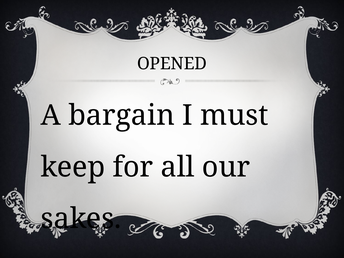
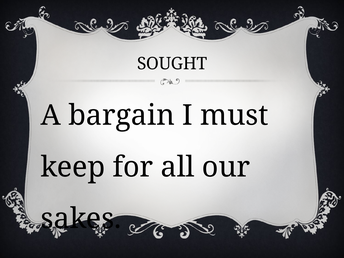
OPENED: OPENED -> SOUGHT (172, 64)
